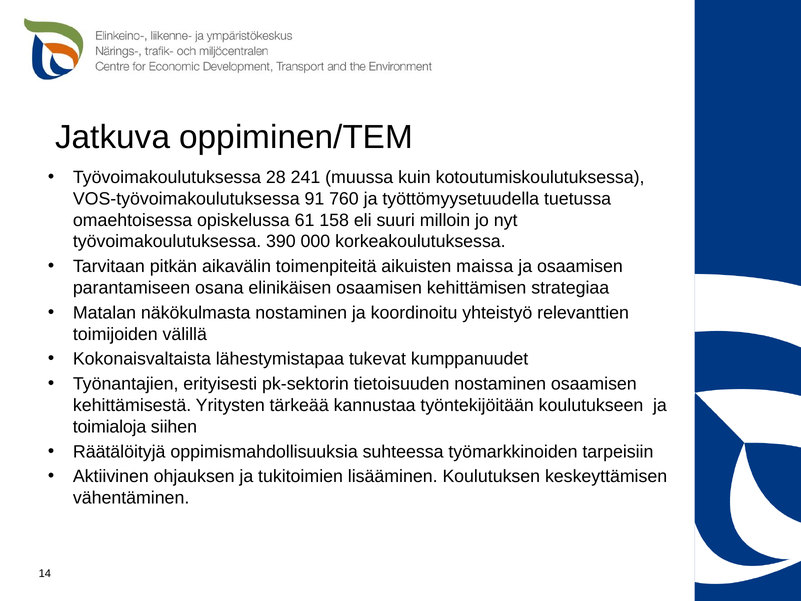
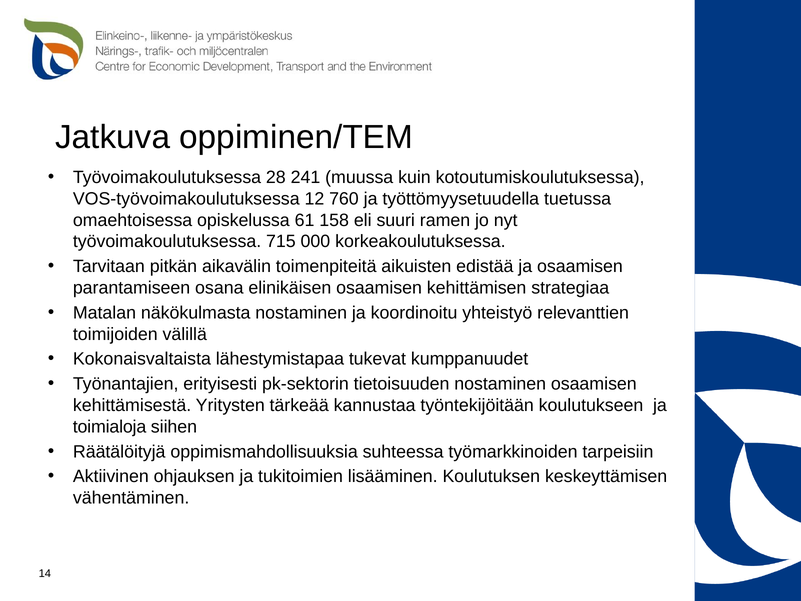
91: 91 -> 12 (314, 199)
milloin: milloin -> ramen (445, 220)
390: 390 -> 715 (281, 242)
maissa: maissa -> edistää (485, 266)
